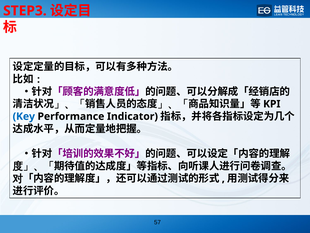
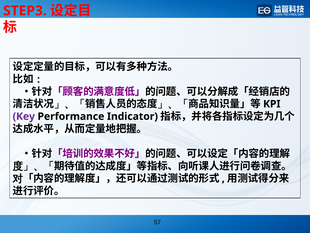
Key colour: blue -> purple (24, 116)
